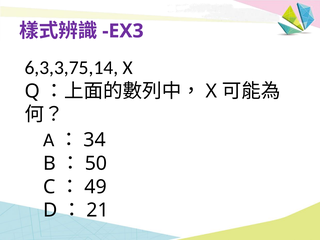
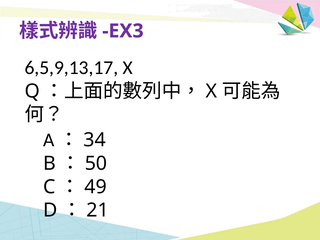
6,3,3,75,14: 6,3,3,75,14 -> 6,5,9,13,17 (71, 68)
